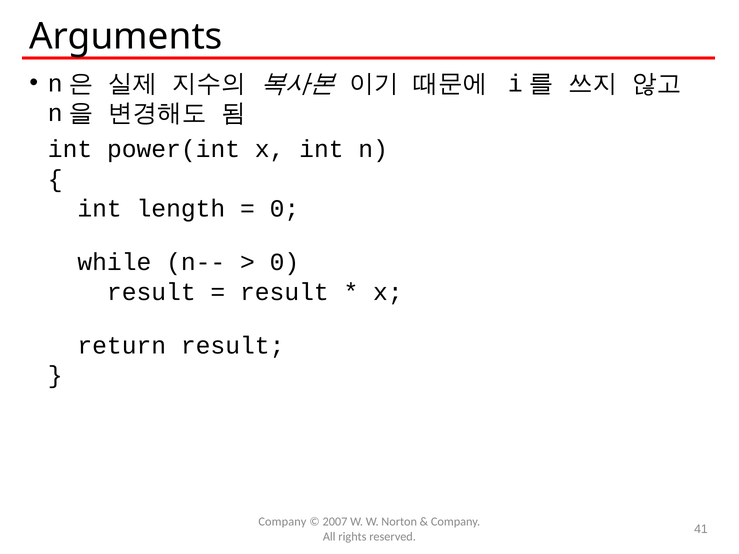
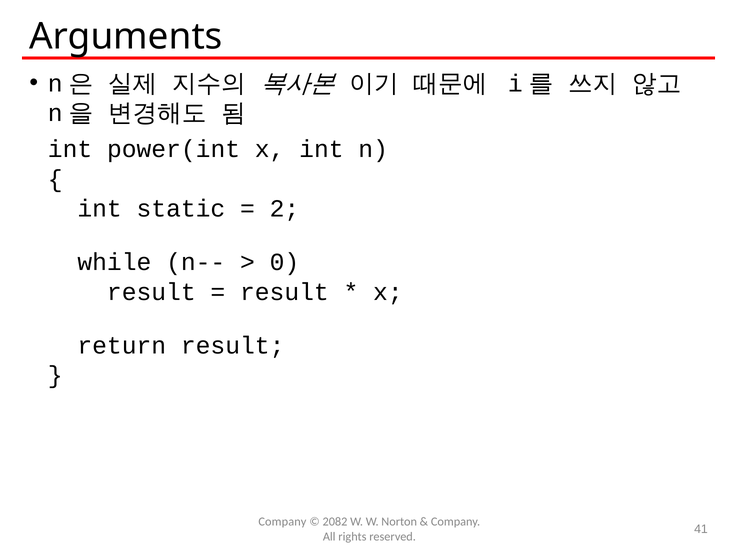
length: length -> static (181, 209)
0: 0 -> 2 (284, 209)
2007: 2007 -> 2082 (335, 522)
